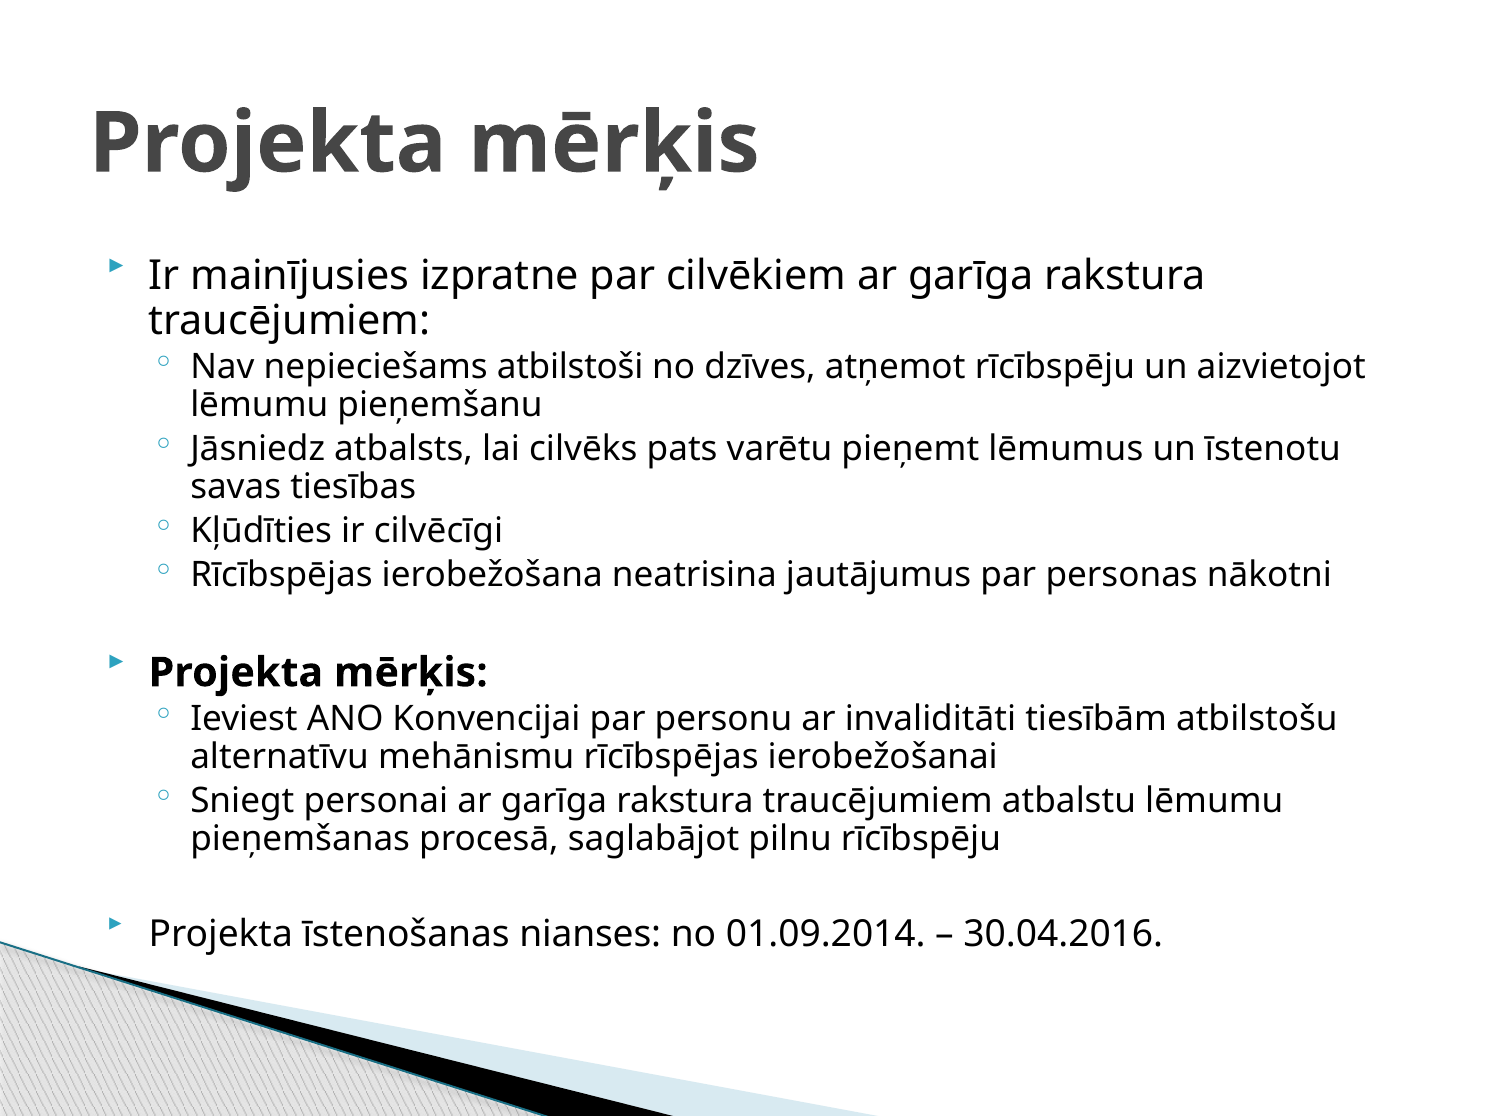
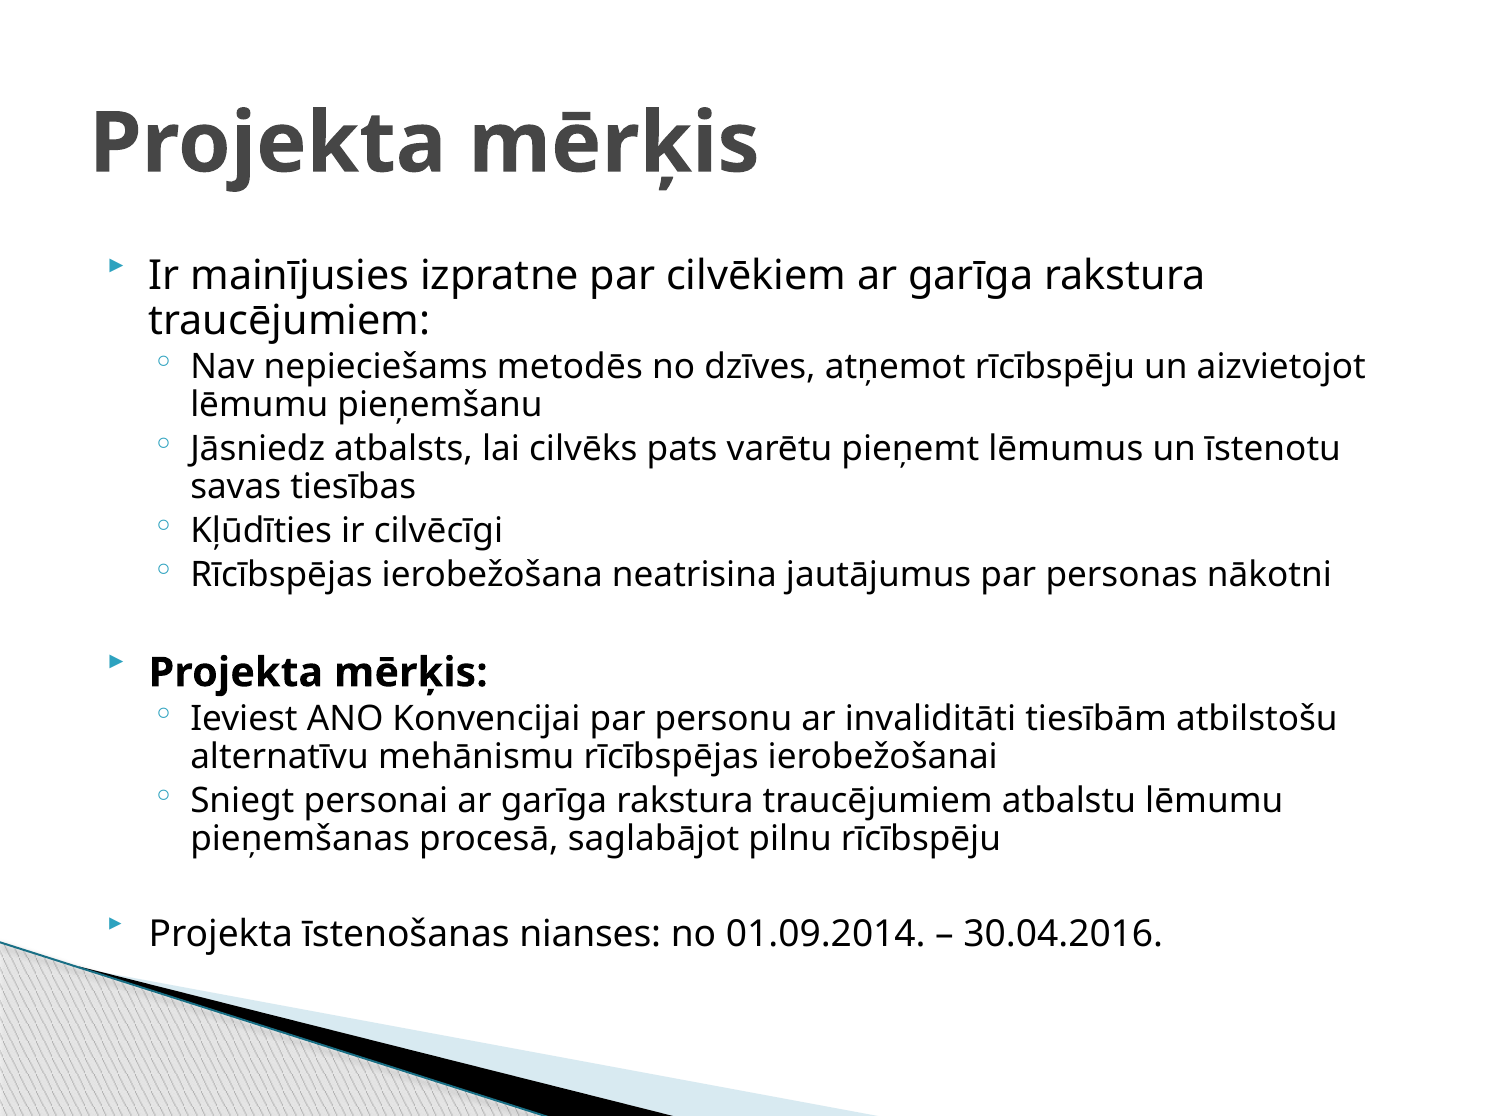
atbilstoši: atbilstoši -> metodēs (570, 367)
